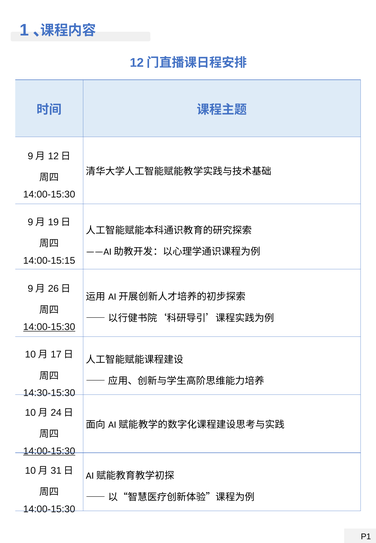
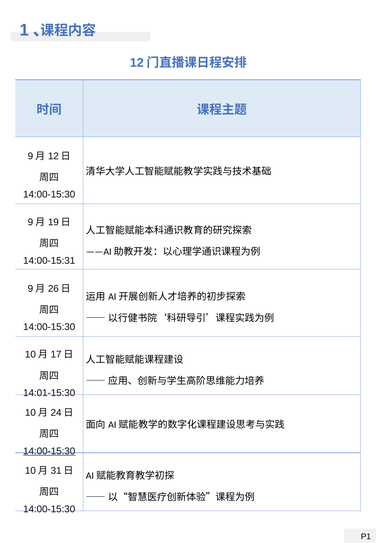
14:00-15:15: 14:00-15:15 -> 14:00-15:31 (49, 261)
14:00-15:30 underline: present -> none (49, 327)
14:30-15:30: 14:30-15:30 -> 14:01-15:30 (49, 393)
